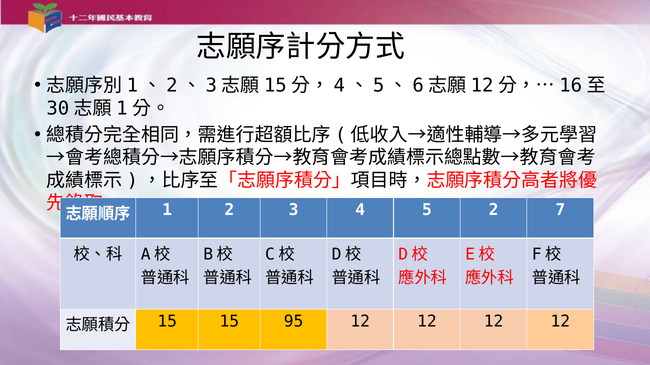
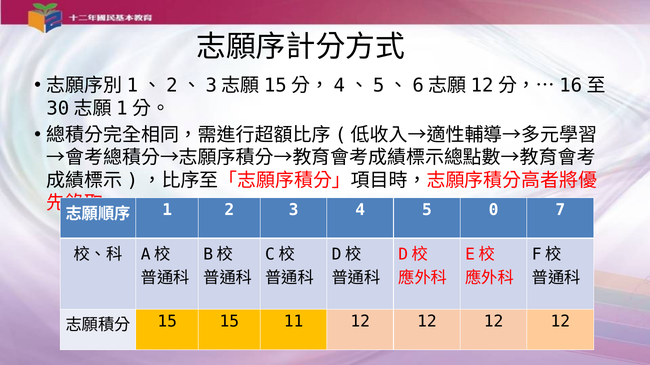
5 2: 2 -> 0 (494, 210)
95: 95 -> 11 (294, 322)
